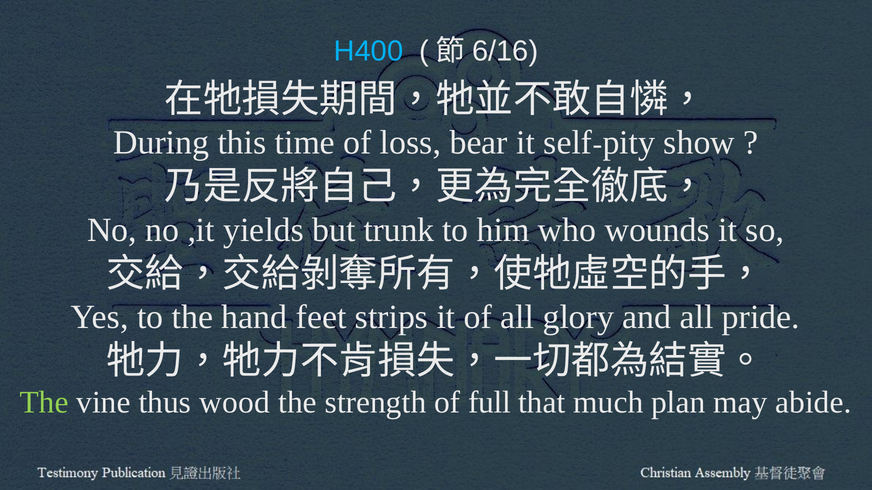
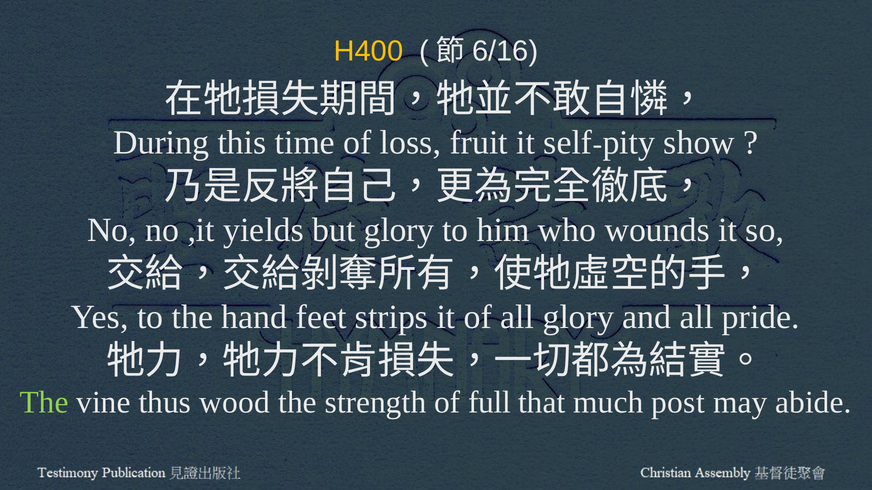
H400 colour: light blue -> yellow (368, 51)
bear: bear -> fruit (479, 143)
but trunk: trunk -> glory (399, 230)
plan: plan -> post (678, 403)
